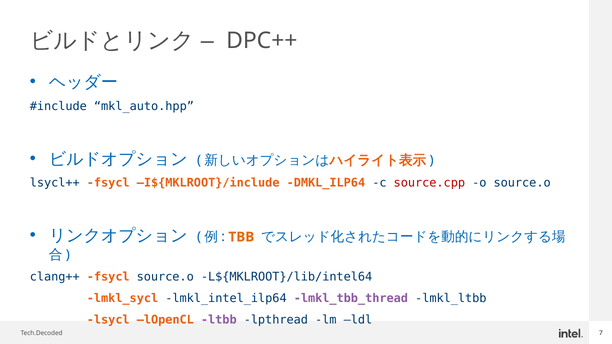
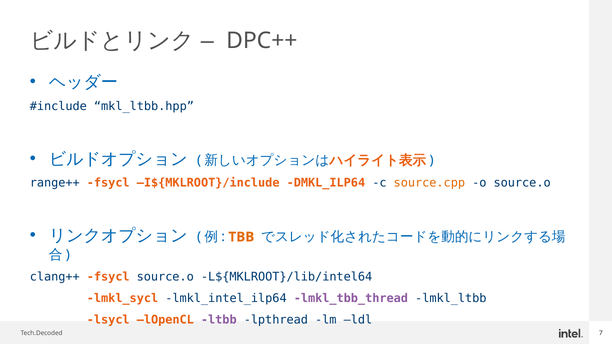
mkl_auto.hpp: mkl_auto.hpp -> mkl_ltbb.hpp (144, 106)
lsycl++: lsycl++ -> range++ (55, 183)
source.cpp colour: red -> orange (429, 183)
